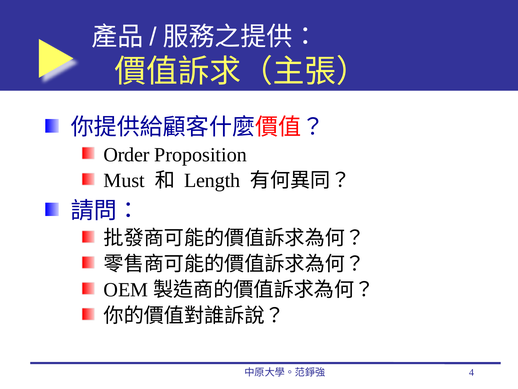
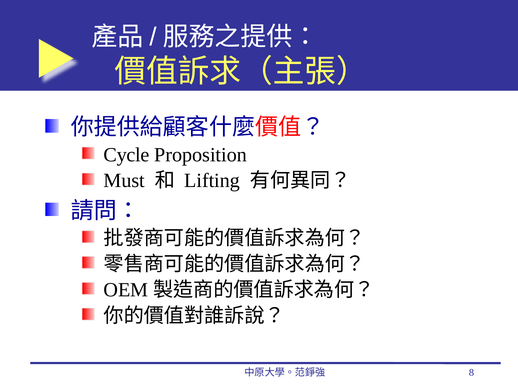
Order: Order -> Cycle (127, 155)
Length: Length -> Lifting (212, 180)
4: 4 -> 8 (471, 372)
